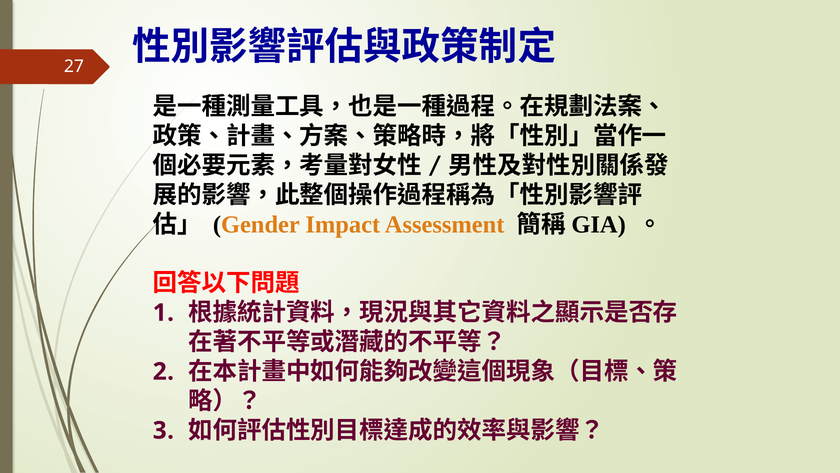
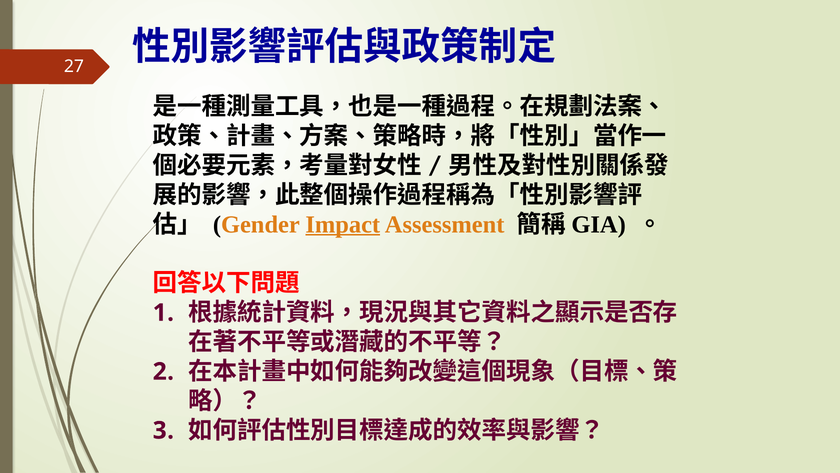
Impact underline: none -> present (343, 224)
